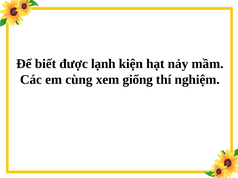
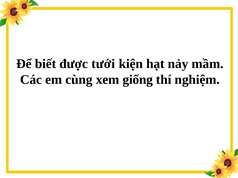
lạnh: lạnh -> tưới (103, 64)
